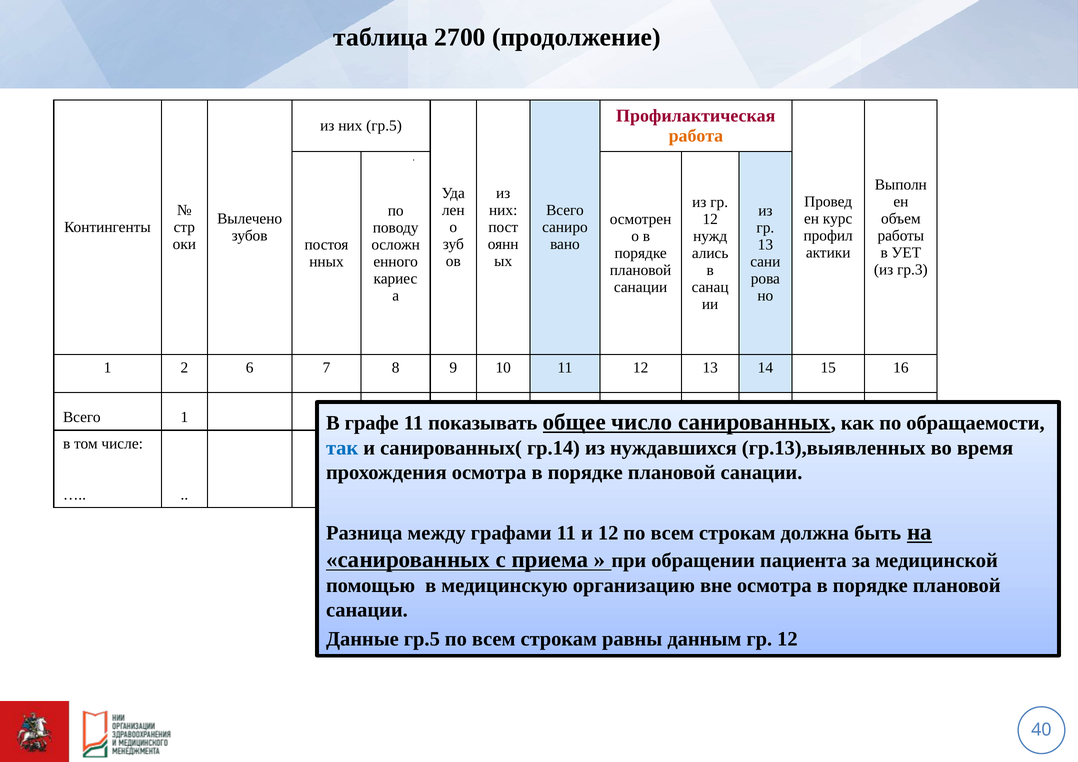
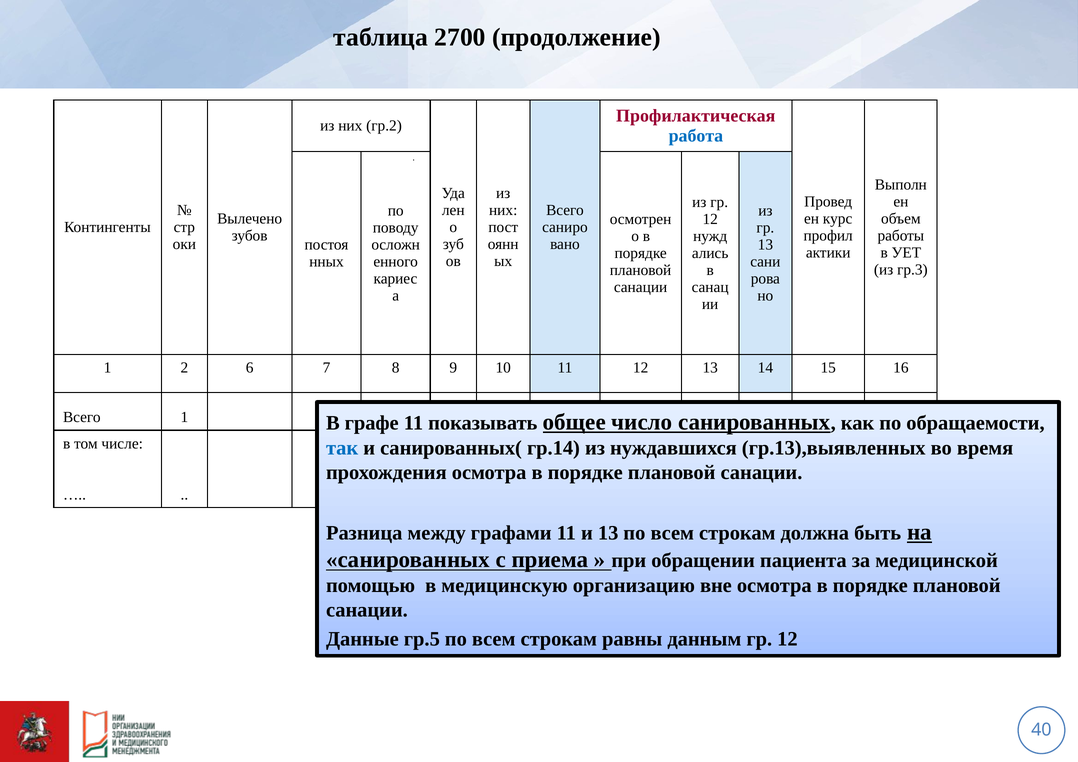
них гр.5: гр.5 -> гр.2 (384, 126)
работа colour: orange -> blue (696, 136)
и 12: 12 -> 13 (608, 533)
